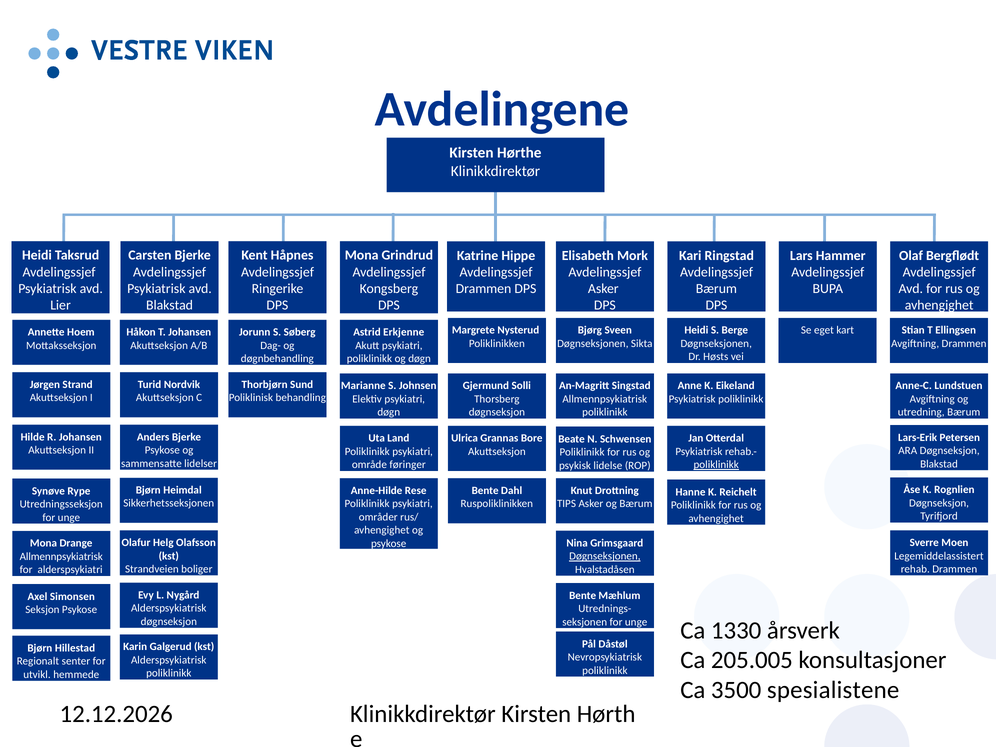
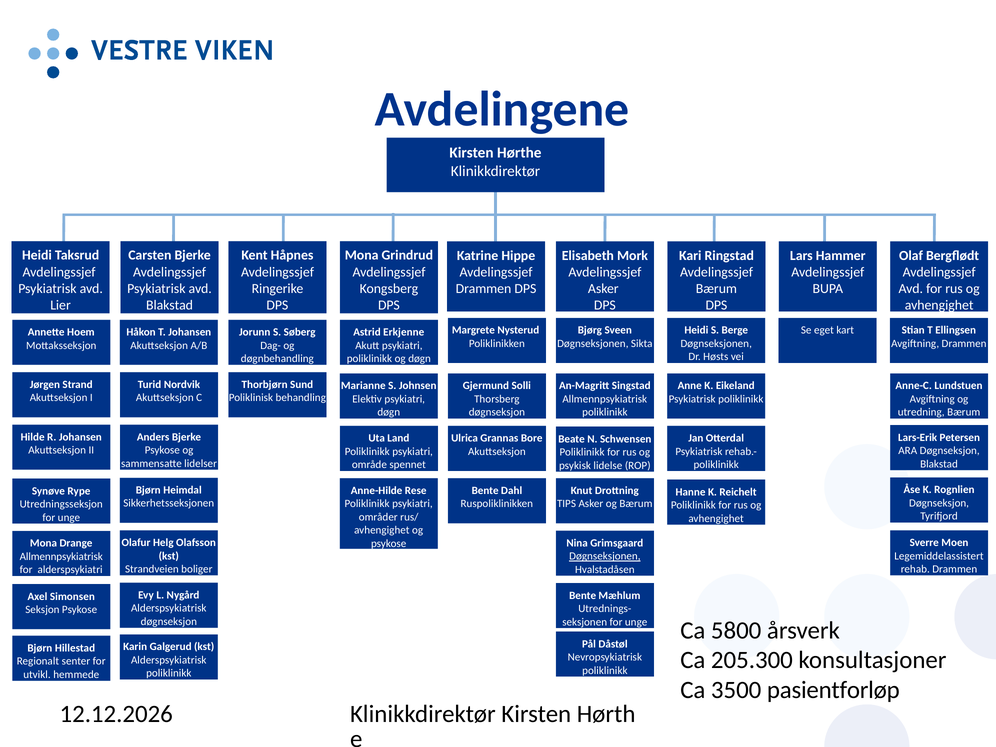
føringer: føringer -> spennet (408, 465)
poliklinikk underline: present -> none (716, 465)
1330: 1330 -> 5800 (736, 630)
205.005: 205.005 -> 205.300 (752, 660)
spesialistene: spesialistene -> pasientforløp (833, 690)
